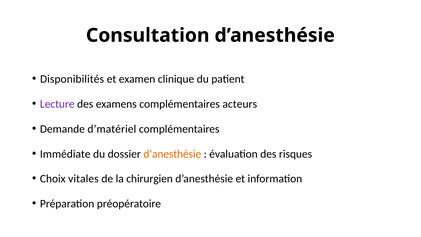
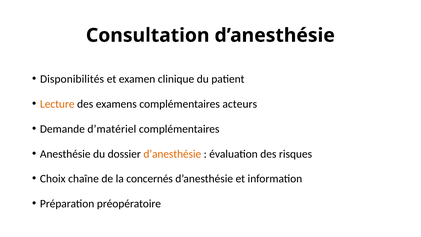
Lecture colour: purple -> orange (57, 104)
Immédiate: Immédiate -> Anesthésie (65, 154)
vitales: vitales -> chaîne (84, 179)
chirurgien: chirurgien -> concernés (150, 179)
